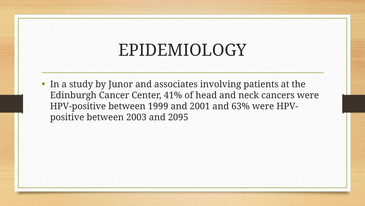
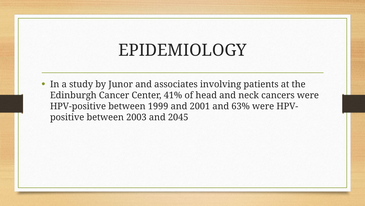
2095: 2095 -> 2045 (178, 117)
